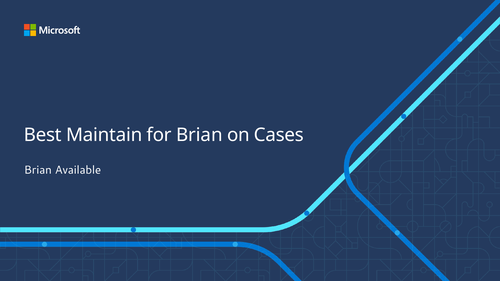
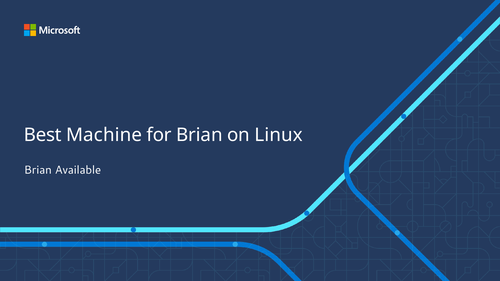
Maintain: Maintain -> Machine (104, 135)
Cases: Cases -> Linux (279, 135)
